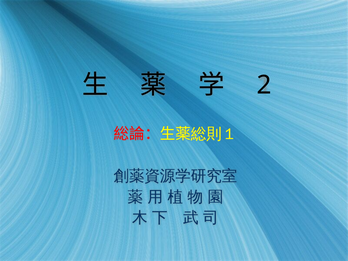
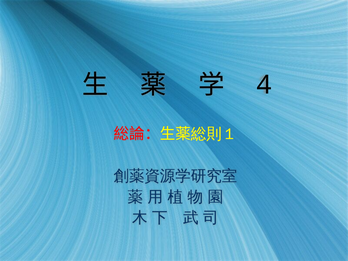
2: 2 -> 4 (264, 85)
